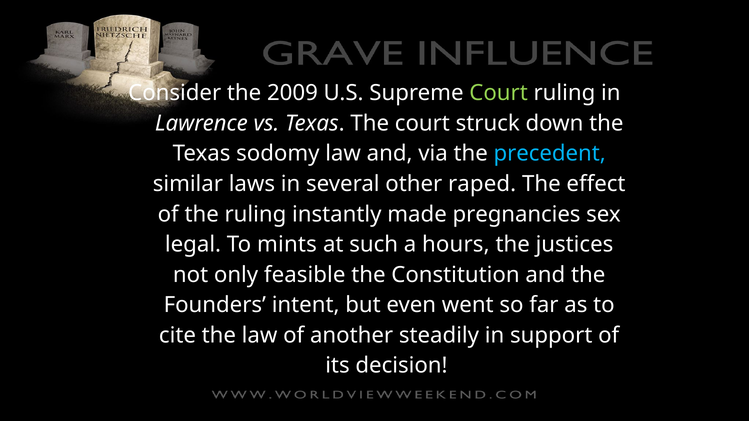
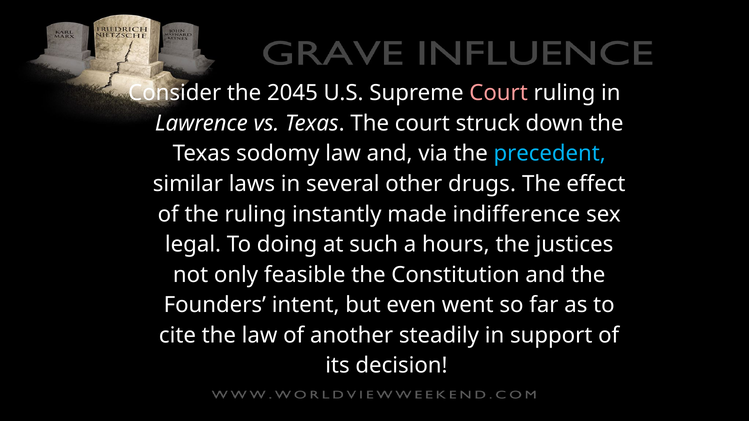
2009: 2009 -> 2045 (292, 93)
Court colour: light green -> pink (499, 93)
raped: raped -> drugs (482, 184)
pregnancies: pregnancies -> indifference (516, 214)
mints: mints -> doing (287, 245)
